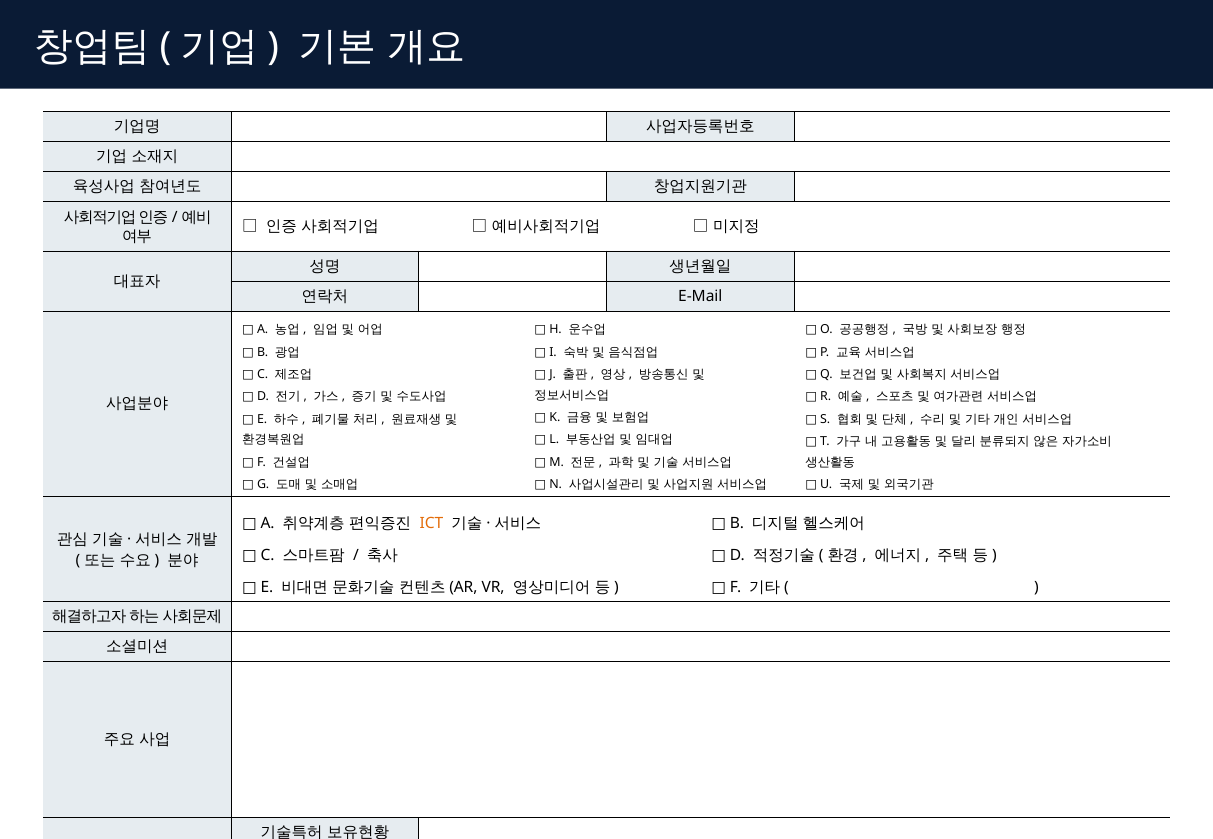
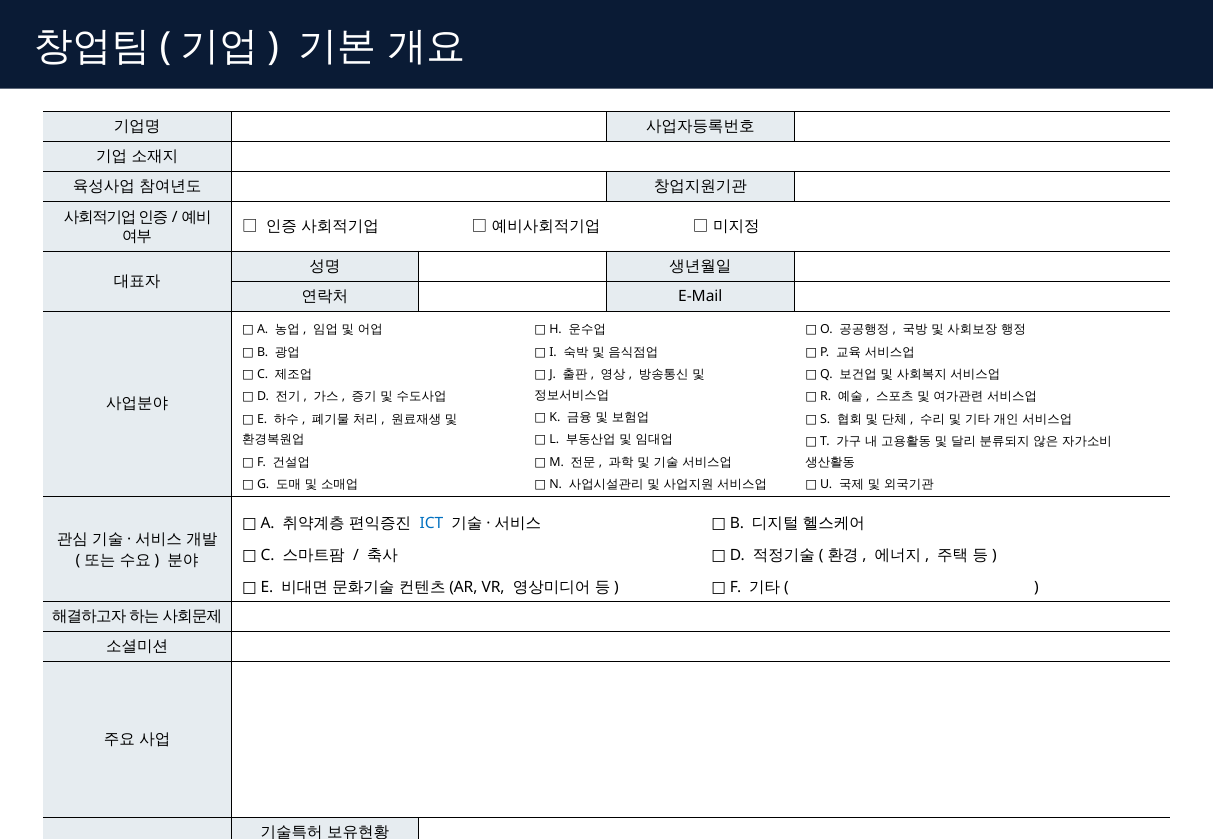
ICT colour: orange -> blue (431, 524)
